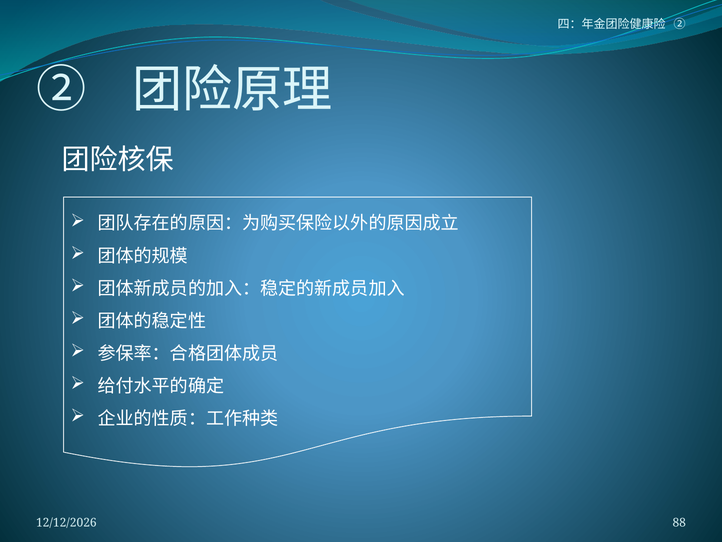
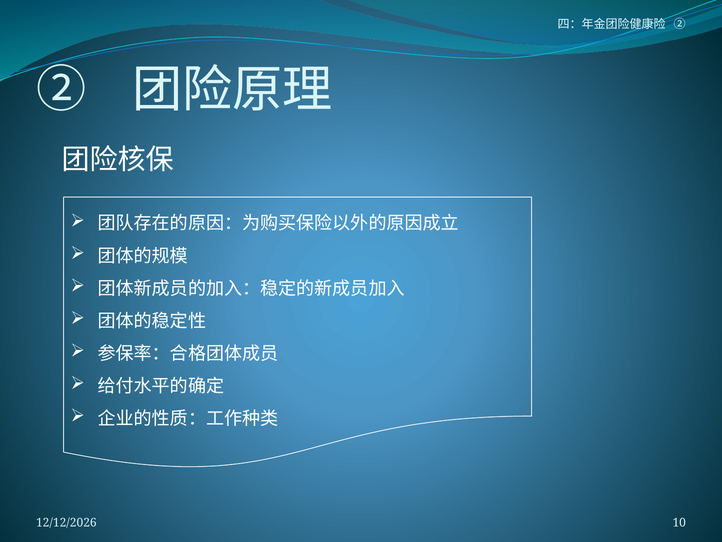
88: 88 -> 10 (679, 522)
